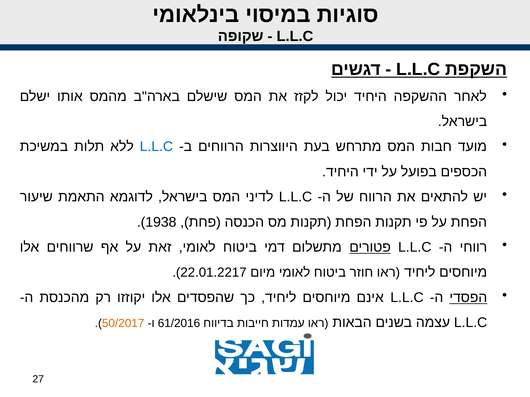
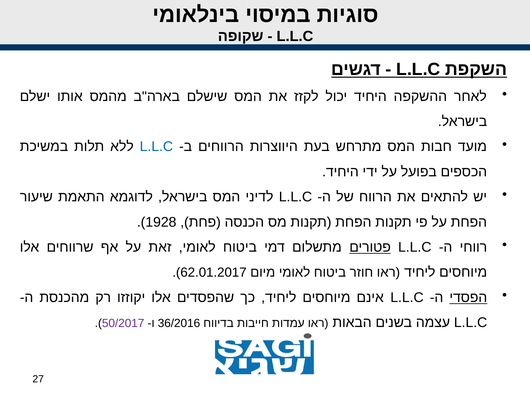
1938: 1938 -> 1928 (161, 222)
22.01.2217: 22.01.2217 -> 62.01.2017 (213, 273)
50/2017 colour: orange -> purple (123, 324)
61/2016: 61/2016 -> 36/2016 (179, 324)
